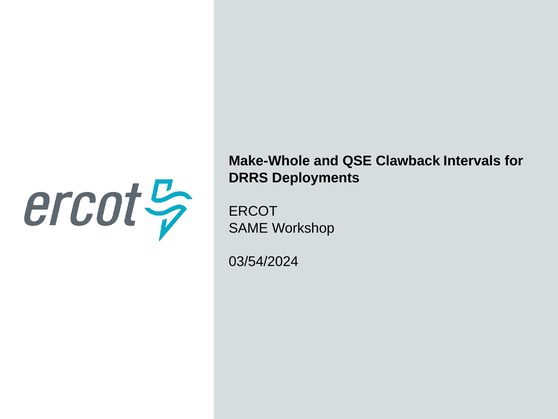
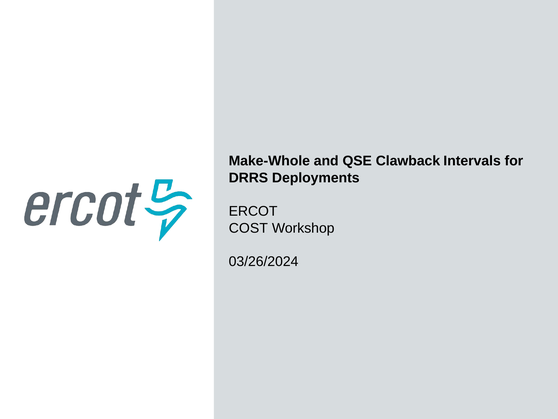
SAME: SAME -> COST (248, 228)
03/54/2024: 03/54/2024 -> 03/26/2024 (264, 261)
